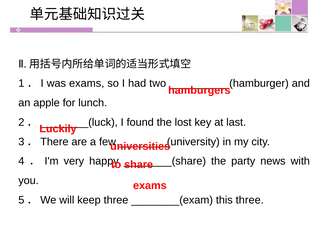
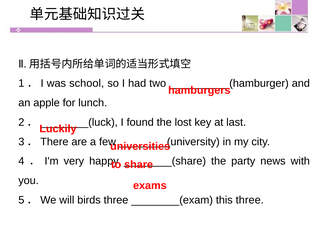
was exams: exams -> school (87, 83)
keep: keep -> birds (89, 200)
